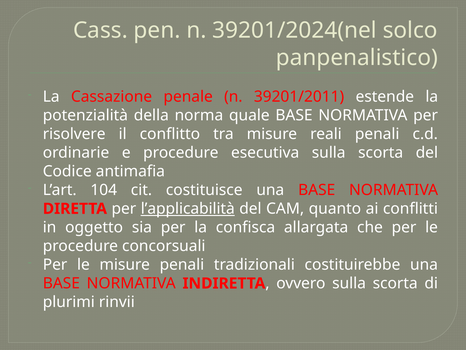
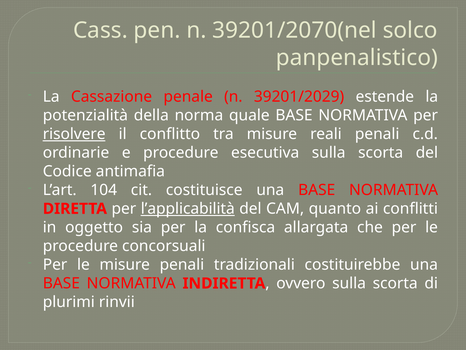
39201/2024(nel: 39201/2024(nel -> 39201/2070(nel (295, 30)
39201/2011: 39201/2011 -> 39201/2029 (299, 97)
risolvere underline: none -> present (74, 134)
